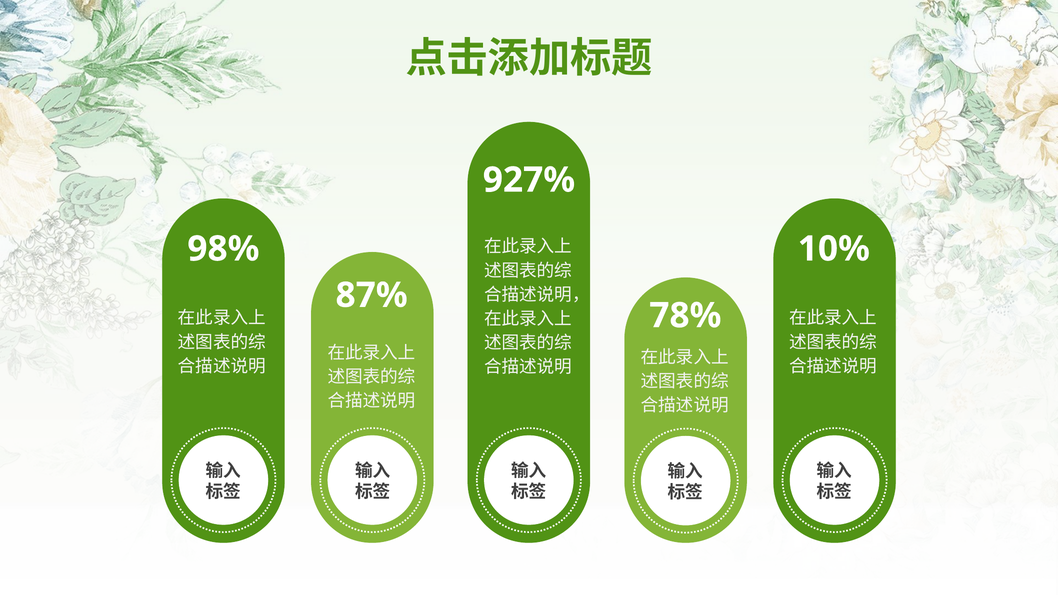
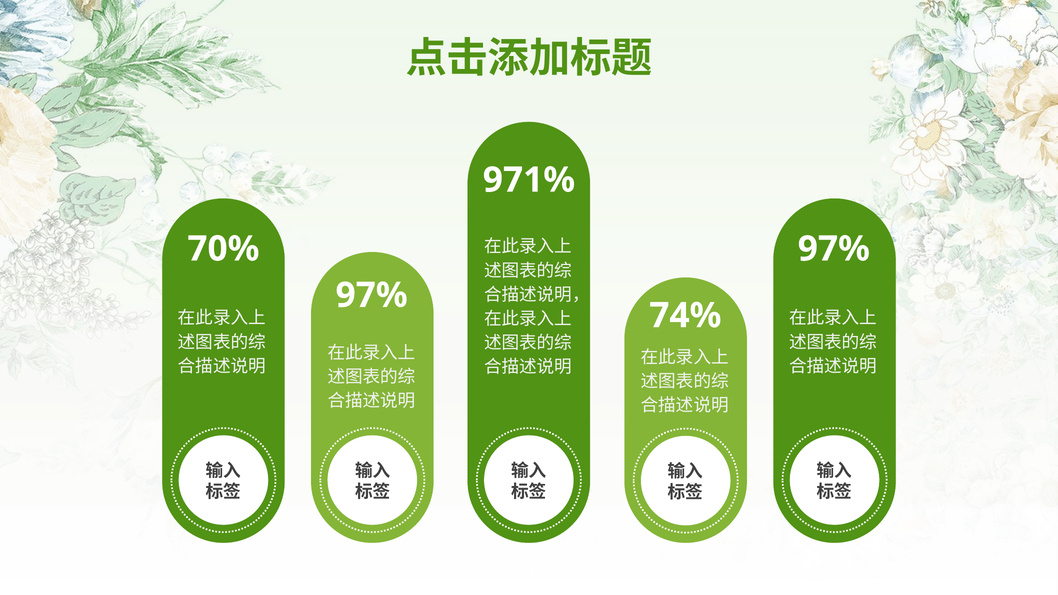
927%: 927% -> 971% (529, 180)
98%: 98% -> 70% (223, 249)
10%: 10% -> 97% (834, 249)
87%: 87% -> 97% (372, 295)
78%: 78% -> 74% (685, 316)
